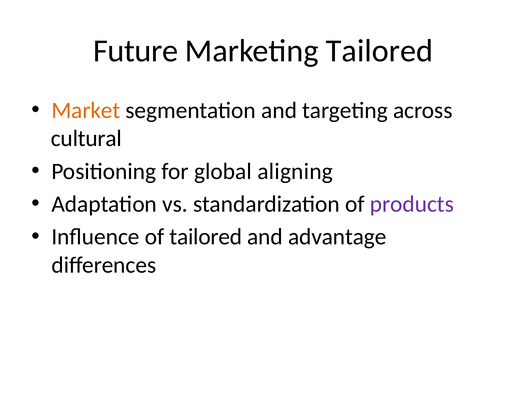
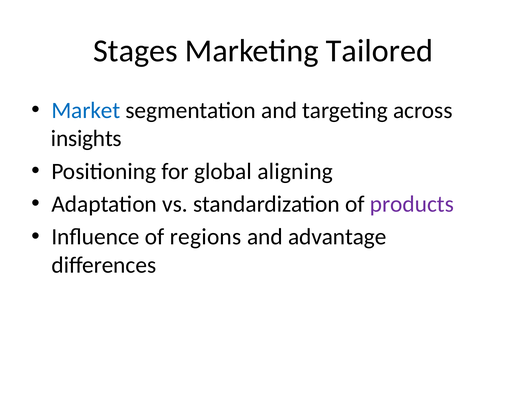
Future: Future -> Stages (135, 51)
Market colour: orange -> blue (86, 111)
cultural: cultural -> insights (86, 139)
of tailored: tailored -> regions (206, 237)
